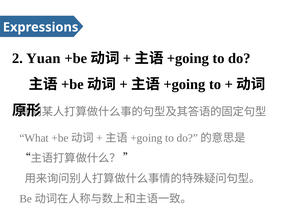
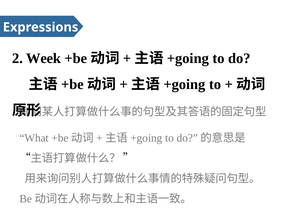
Yuan: Yuan -> Week (44, 58)
